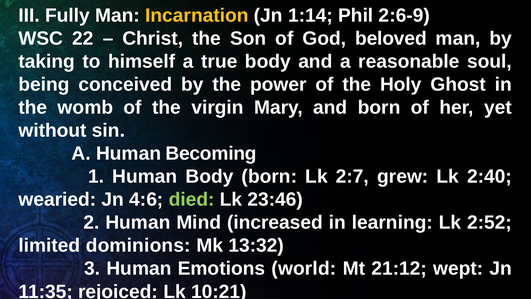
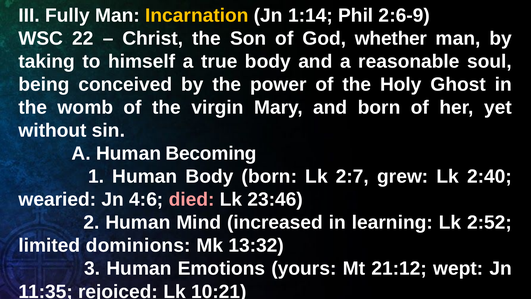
beloved: beloved -> whether (391, 38)
died colour: light green -> pink (192, 199)
world: world -> yours (304, 268)
